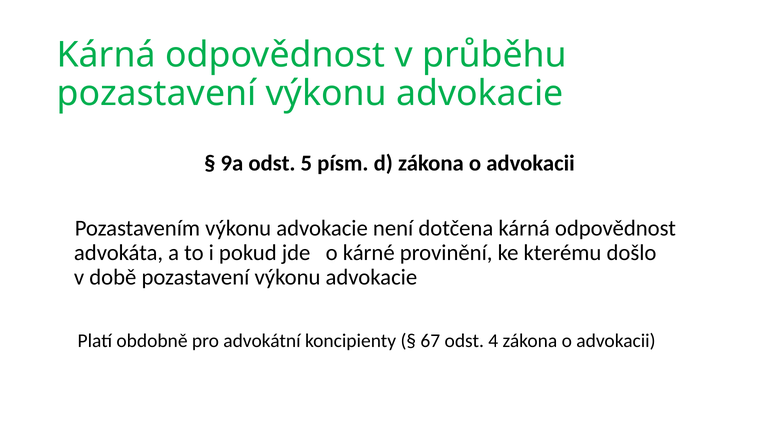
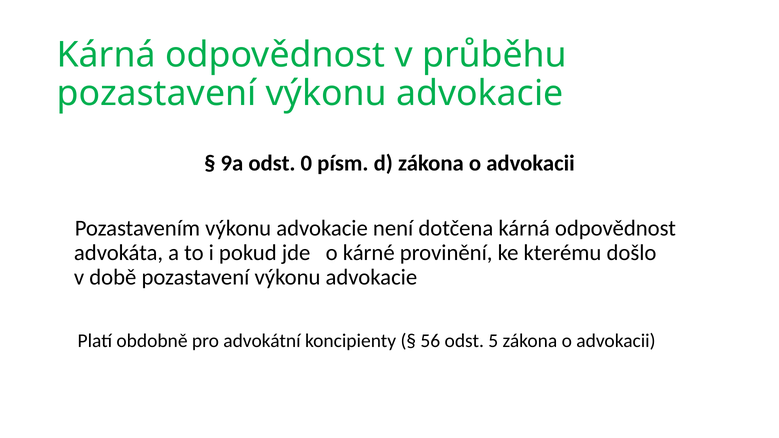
5: 5 -> 0 (306, 163)
67: 67 -> 56 (430, 341)
4: 4 -> 5 (493, 341)
